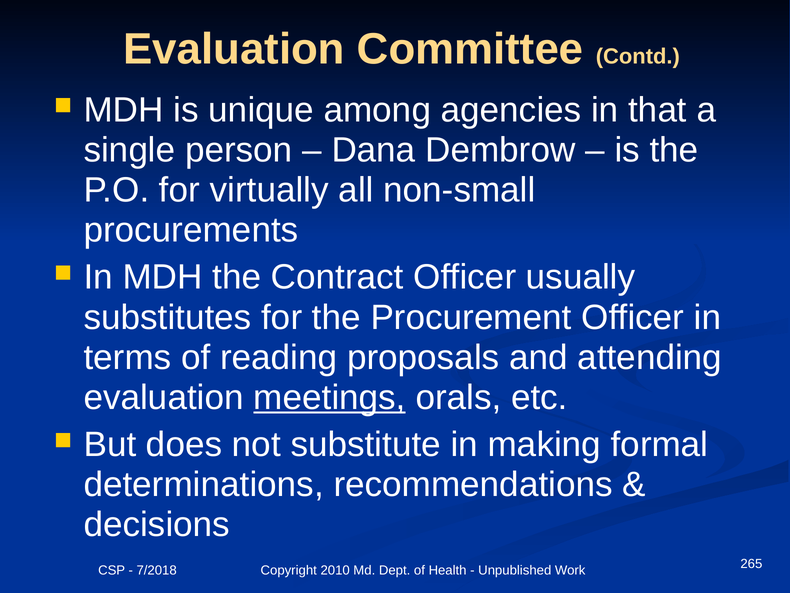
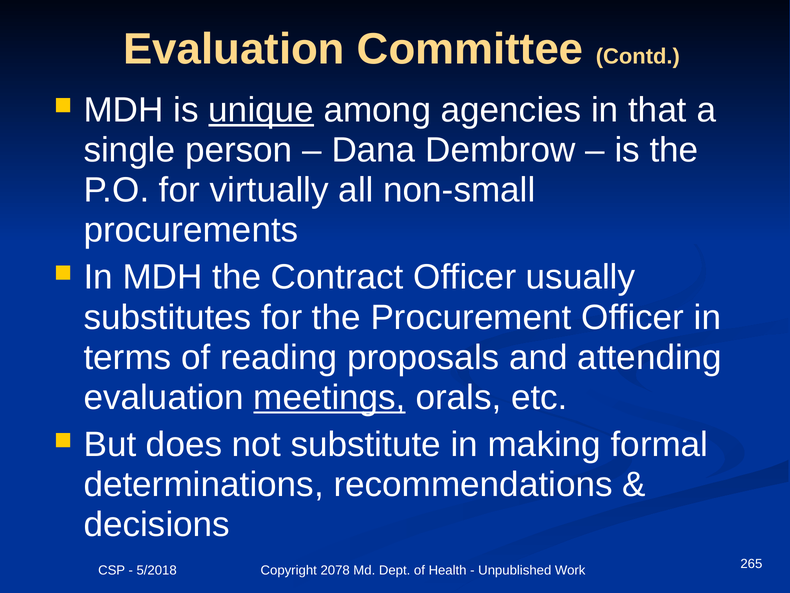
unique underline: none -> present (261, 110)
7/2018: 7/2018 -> 5/2018 (157, 570)
2010: 2010 -> 2078 (335, 570)
